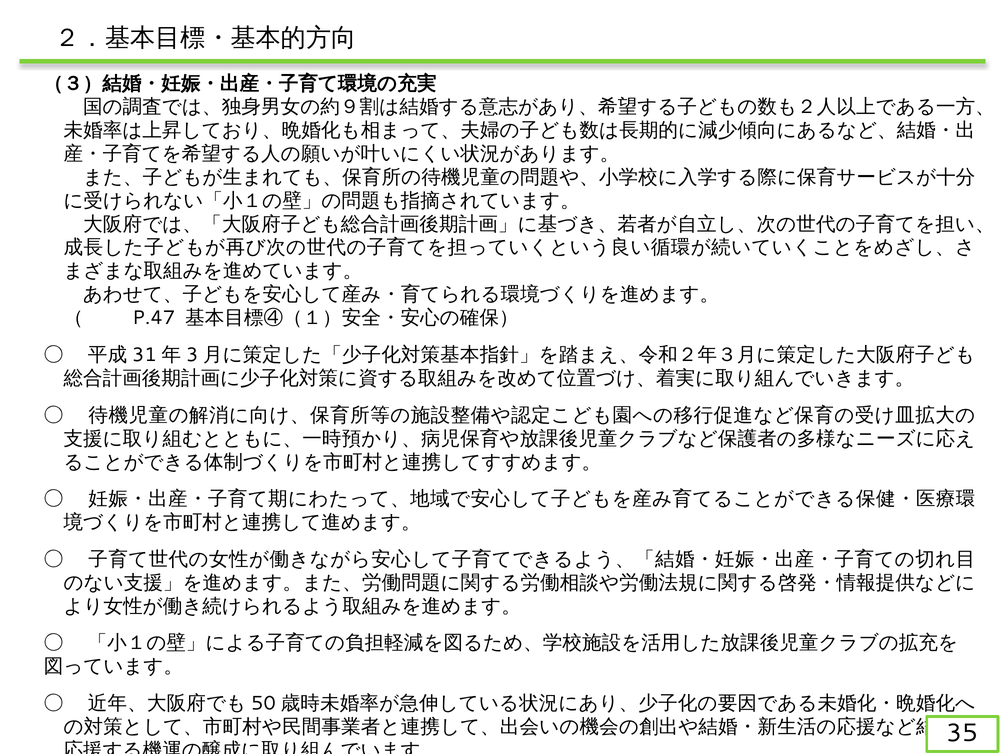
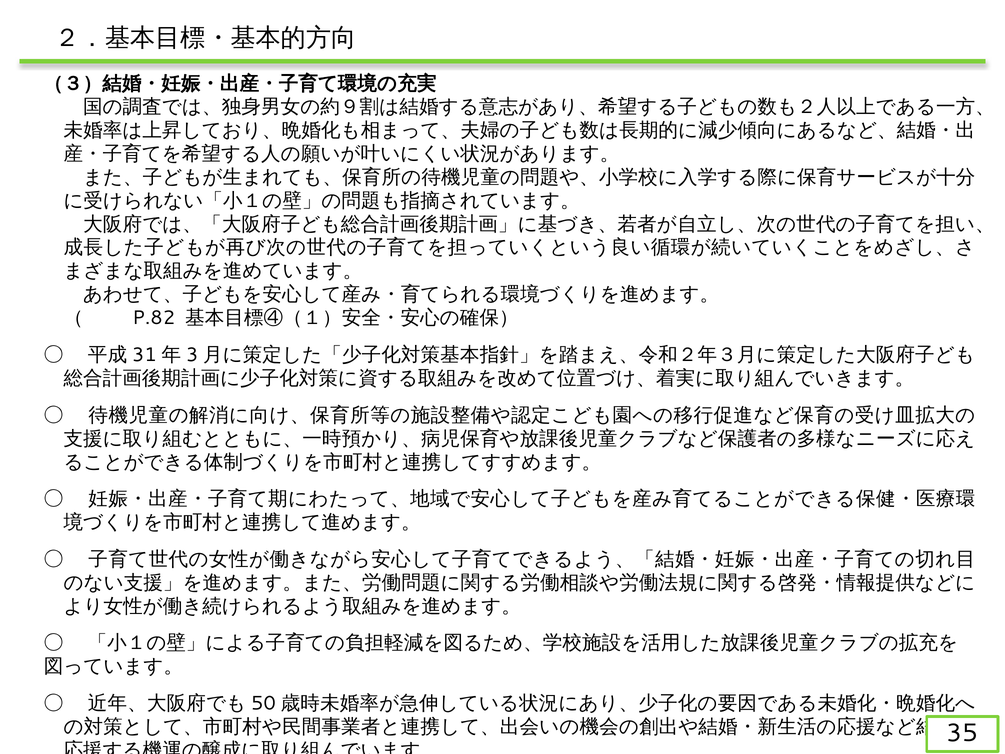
P.47: P.47 -> P.82 (154, 318)
